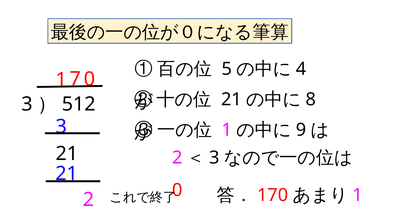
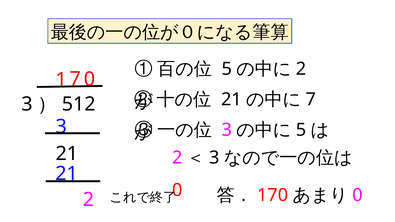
4: 4 -> 2 (301, 69)
8: 8 -> 7 (311, 100)
1: 1 -> 3 (227, 130)
9: 9 -> 5 (301, 130)
1: 1 -> 0 (358, 195)
